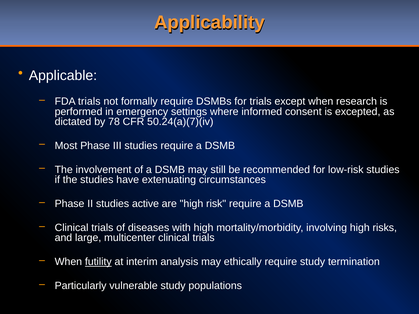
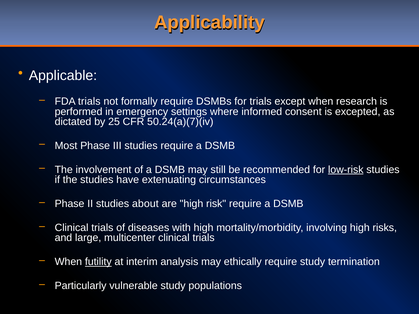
78: 78 -> 25 (114, 122)
low-risk underline: none -> present (346, 170)
active: active -> about (145, 204)
